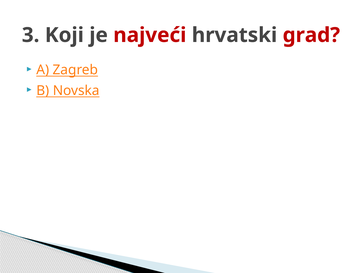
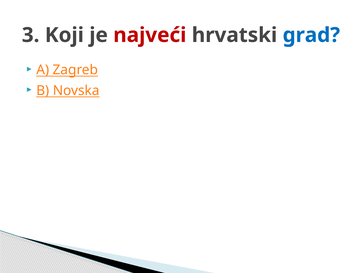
grad colour: red -> blue (311, 35)
